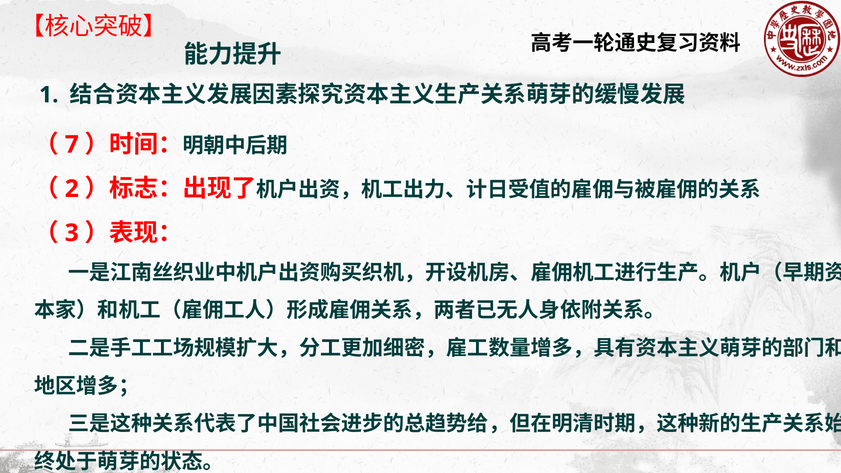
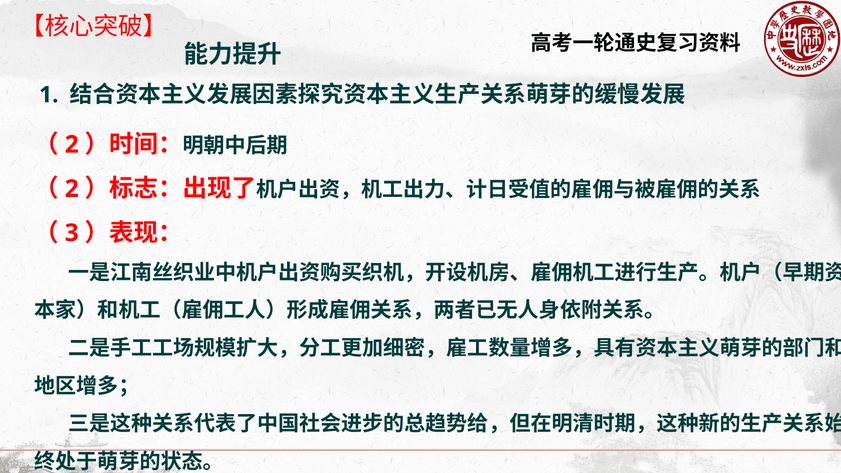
7: 7 -> 2 (72, 145)
